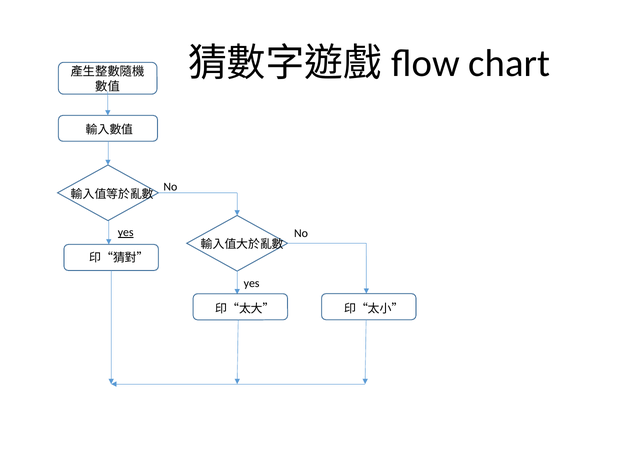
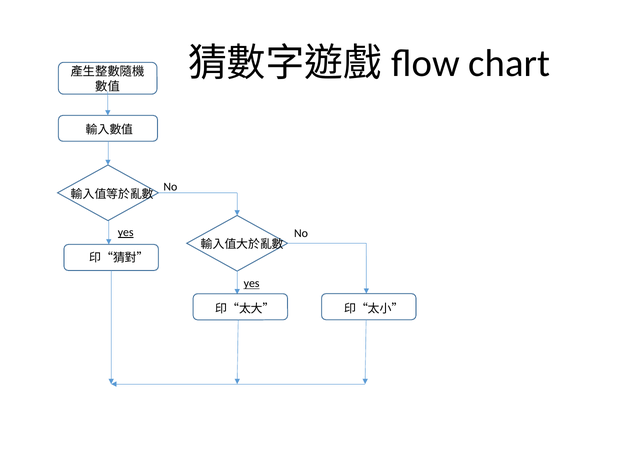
yes underline: none -> present (252, 283)
